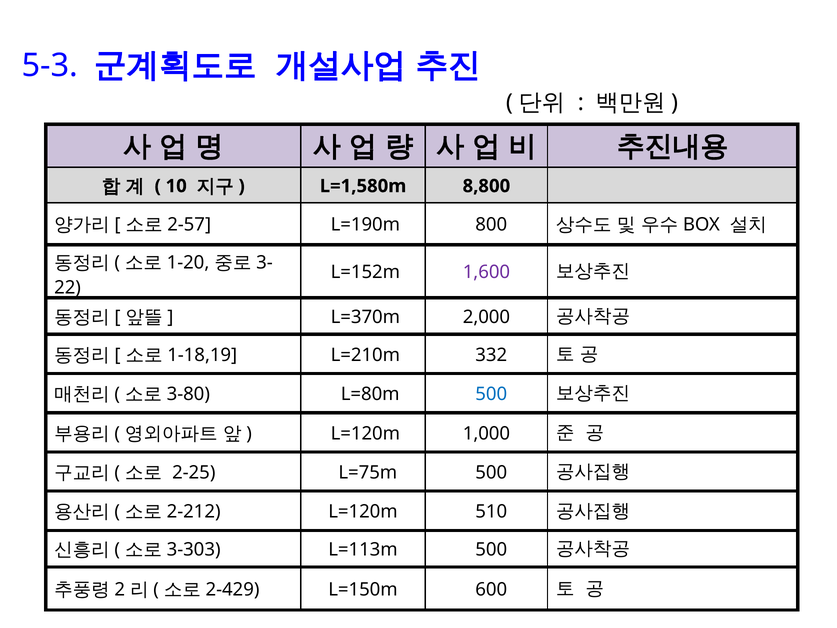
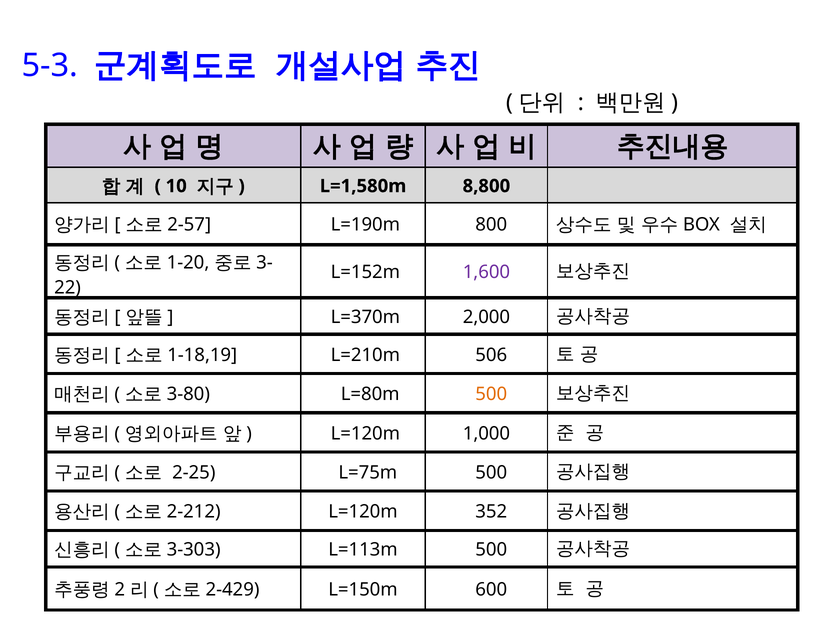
332: 332 -> 506 (491, 355)
500 colour: blue -> orange (491, 394)
510: 510 -> 352 (491, 512)
